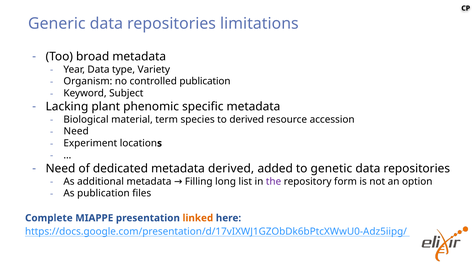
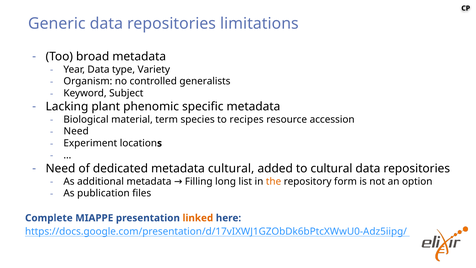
controlled publication: publication -> generalists (205, 81)
to derived: derived -> recipes (247, 119)
metadata derived: derived -> cultural (231, 168)
to genetic: genetic -> cultural (331, 168)
the colour: purple -> orange (274, 181)
